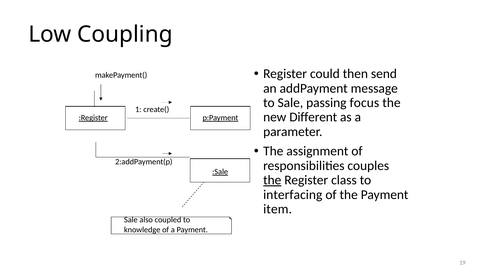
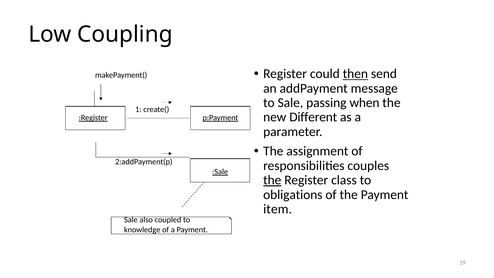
then underline: none -> present (355, 74)
focus: focus -> when (365, 103)
interfacing: interfacing -> obligations (293, 195)
